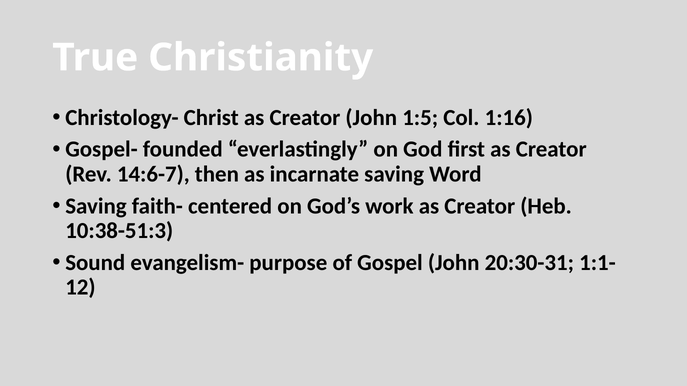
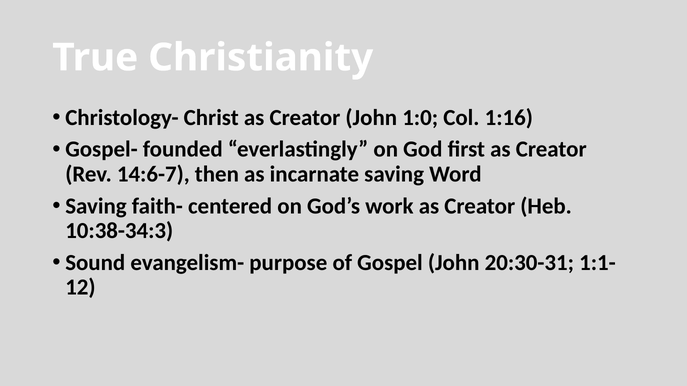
1:5: 1:5 -> 1:0 (420, 118)
10:38-51:3: 10:38-51:3 -> 10:38-34:3 (119, 231)
